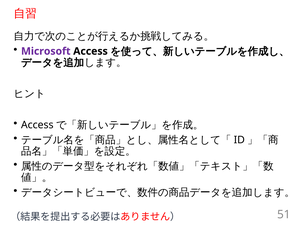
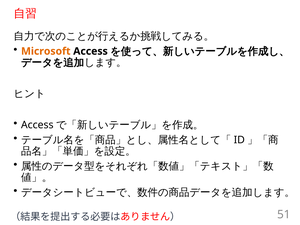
Microsoft colour: purple -> orange (46, 51)
